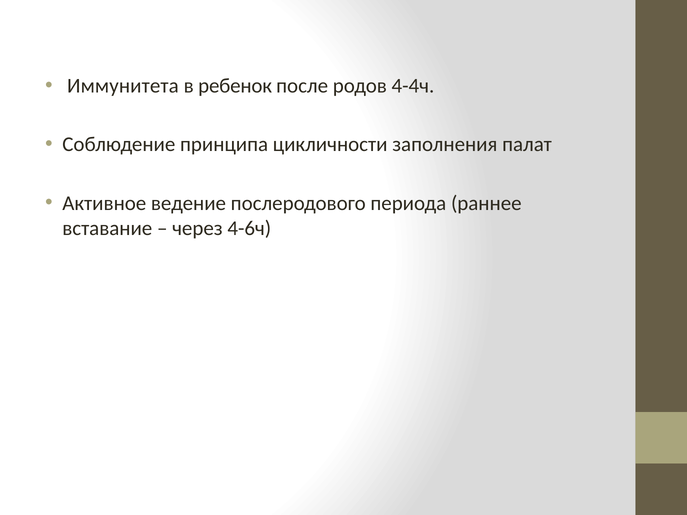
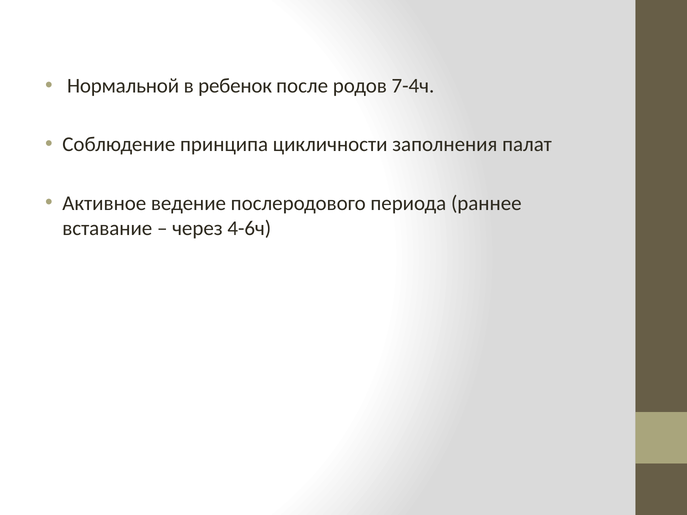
Иммунитета: Иммунитета -> Нормальной (123, 86)
4-4ч: 4-4ч -> 7-4ч (413, 86)
